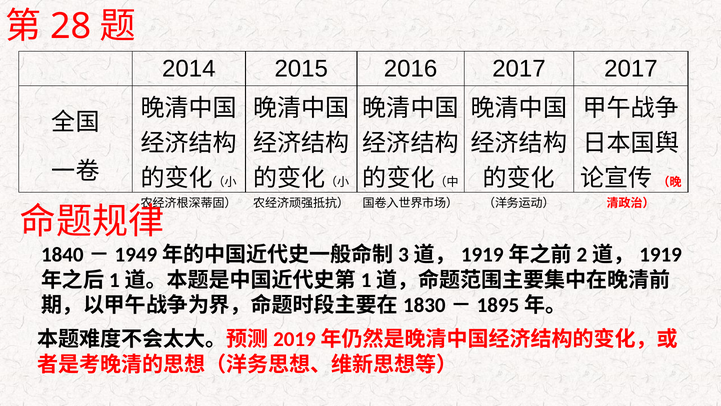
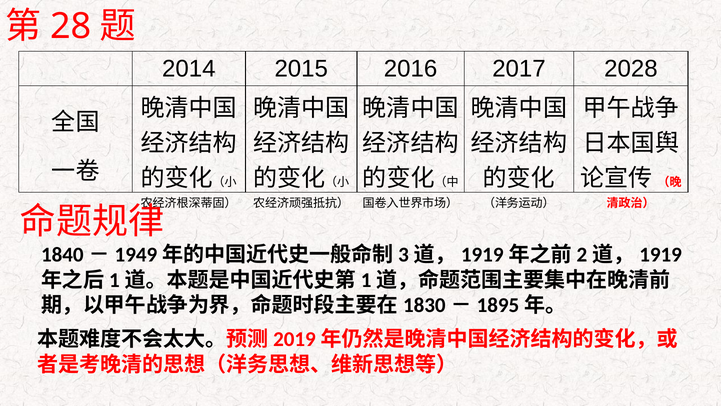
2017 2017: 2017 -> 2028 (631, 69)
